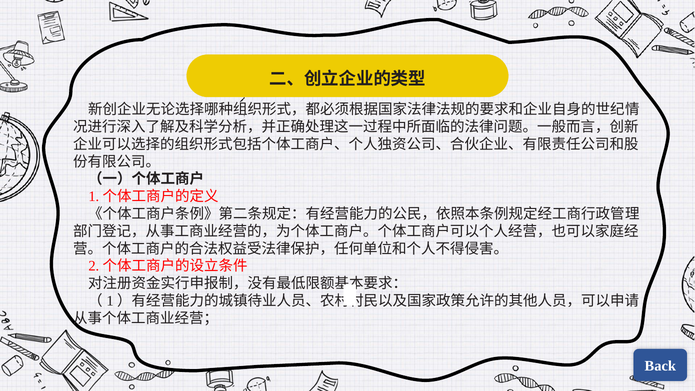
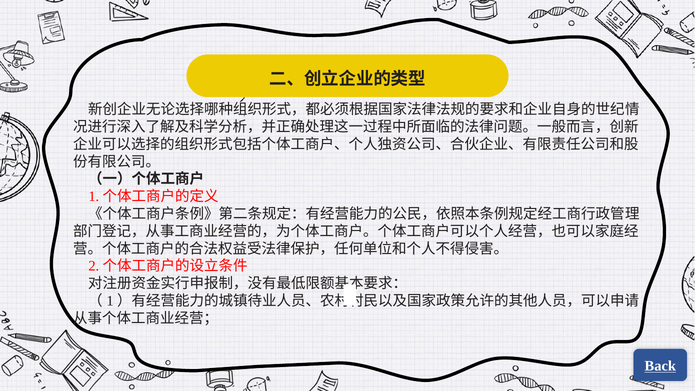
Back underline: none -> present (660, 366)
